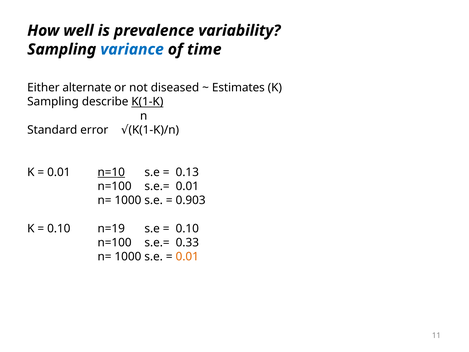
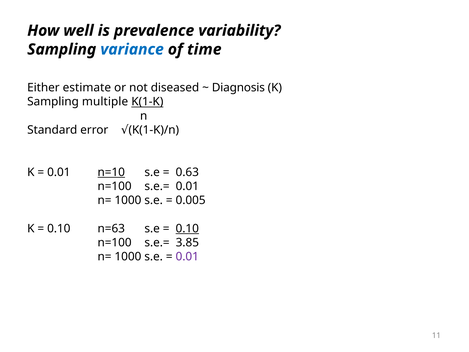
alternate: alternate -> estimate (87, 88)
Estimates: Estimates -> Diagnosis (238, 88)
describe: describe -> multiple (105, 102)
0.13: 0.13 -> 0.63 (187, 172)
0.903: 0.903 -> 0.005 (191, 200)
n=19: n=19 -> n=63 (111, 228)
0.10 underline: none -> present (187, 228)
0.33: 0.33 -> 3.85 (187, 242)
0.01 colour: orange -> purple (187, 256)
